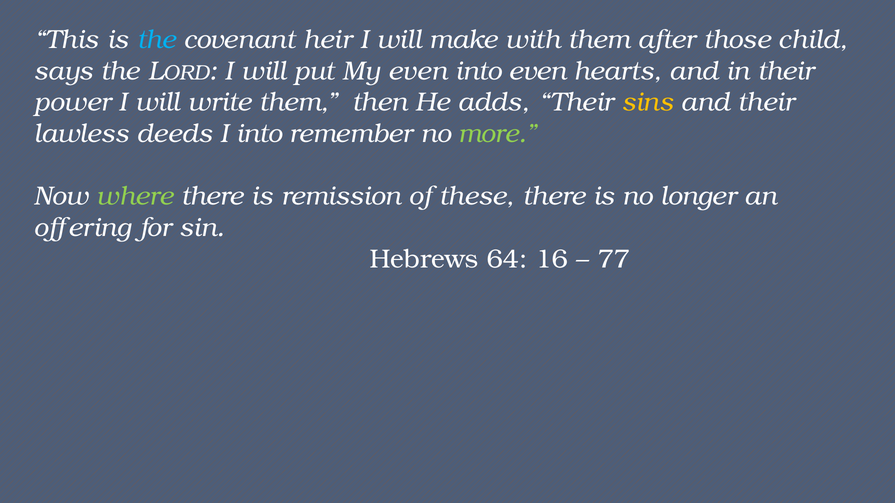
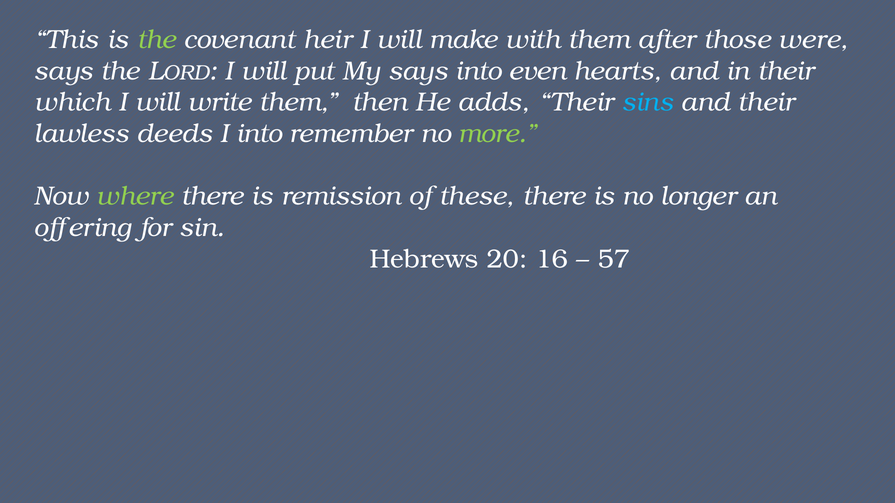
the colour: light blue -> light green (157, 40)
child: child -> were (813, 40)
My even: even -> says (418, 71)
power: power -> which (72, 102)
sins colour: yellow -> light blue (647, 102)
64: 64 -> 20 (507, 259)
77: 77 -> 57 (614, 259)
